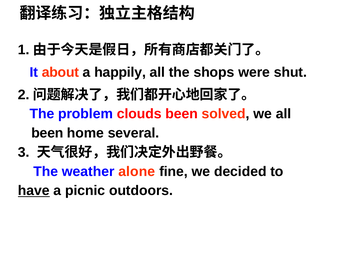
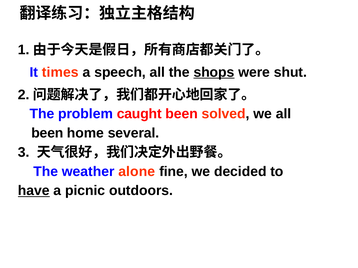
about: about -> times (60, 72)
happily: happily -> speech (120, 72)
shops underline: none -> present (214, 72)
clouds: clouds -> caught (139, 114)
